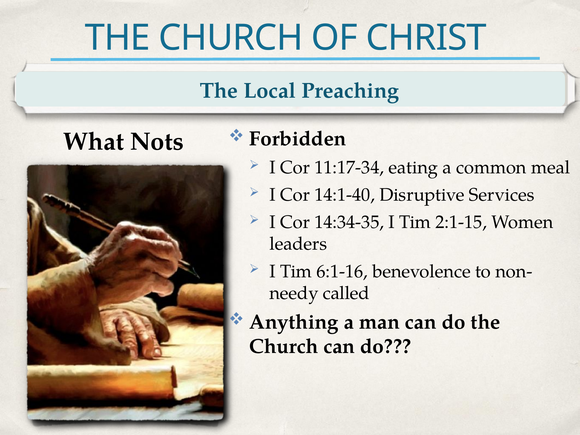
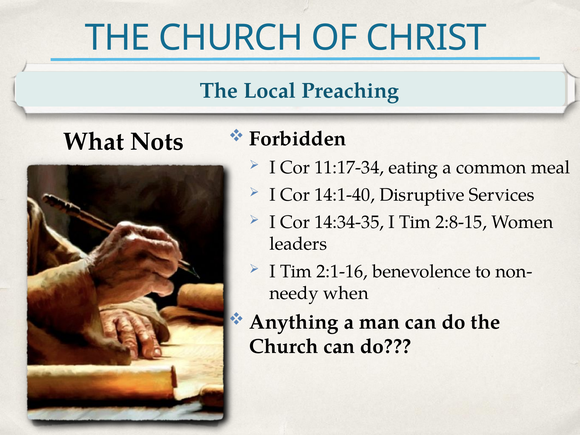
2:1-15: 2:1-15 -> 2:8-15 (461, 222)
6:1-16: 6:1-16 -> 2:1-16 (342, 271)
called: called -> when (346, 293)
